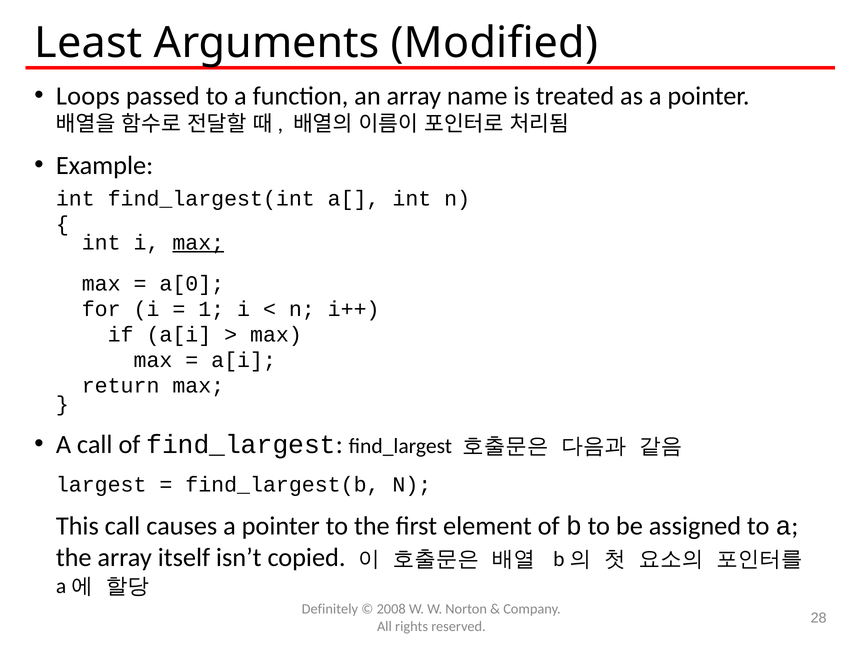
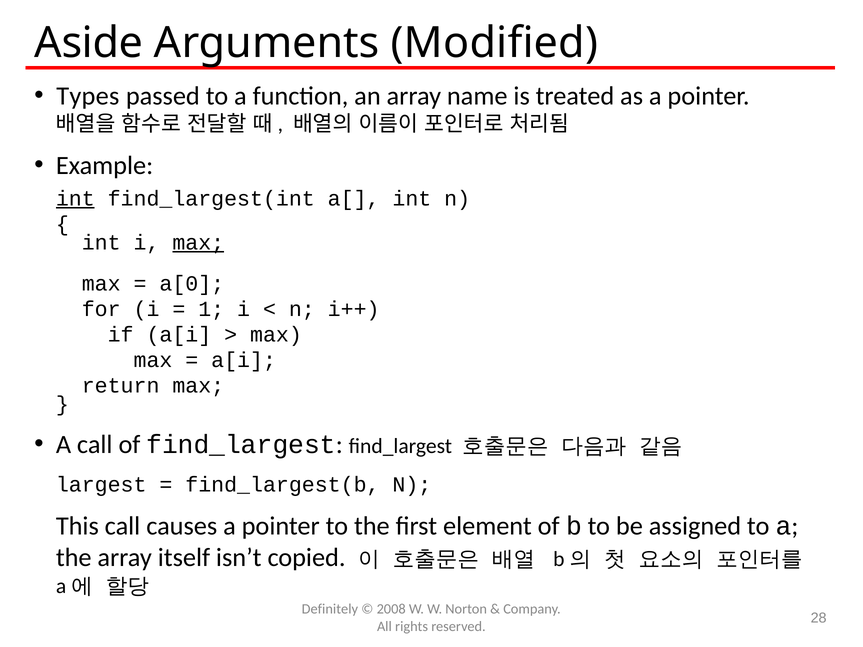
Least: Least -> Aside (89, 43)
Loops: Loops -> Types (88, 96)
int underline: none -> present (75, 198)
